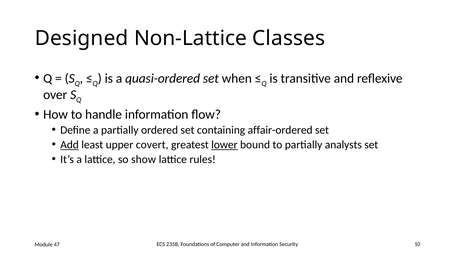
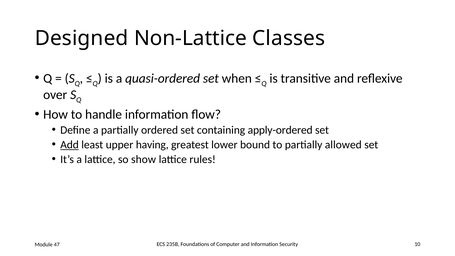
affair-ordered: affair-ordered -> apply-ordered (280, 130)
covert: covert -> having (152, 145)
lower underline: present -> none (224, 145)
analysts: analysts -> allowed (343, 145)
